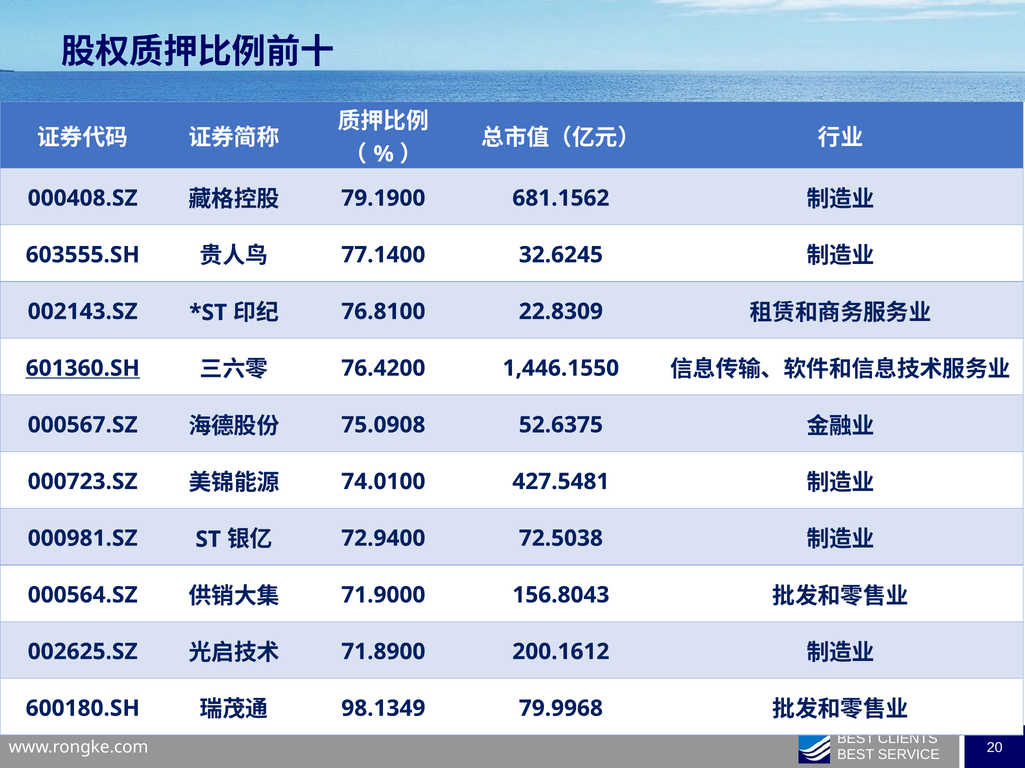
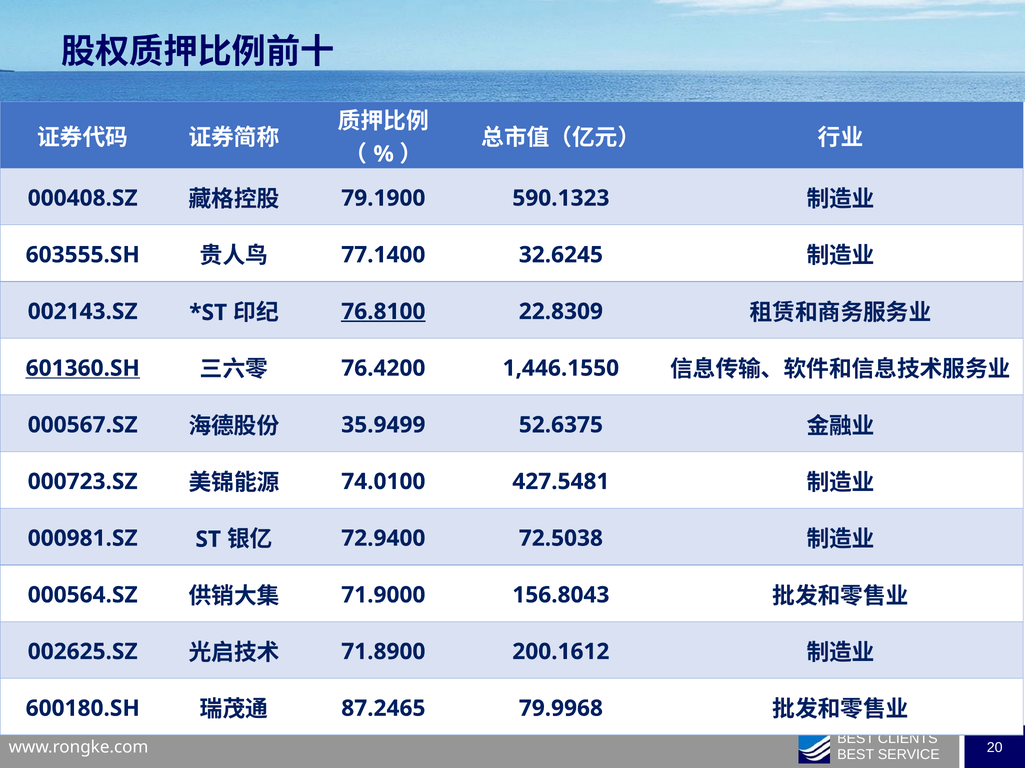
681.1562: 681.1562 -> 590.1323 (561, 198)
76.8100 underline: none -> present (383, 312)
75.0908: 75.0908 -> 35.9499 (383, 425)
98.1349: 98.1349 -> 87.2465 (383, 709)
